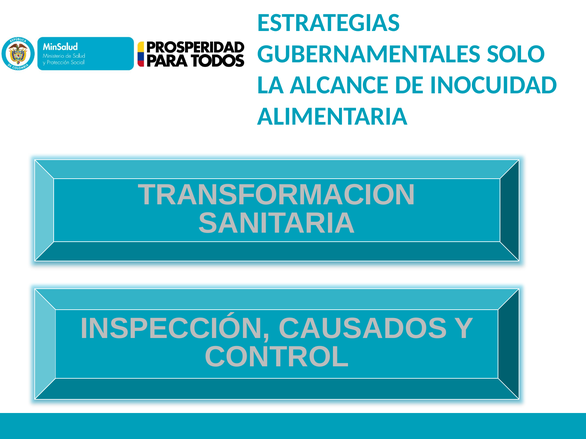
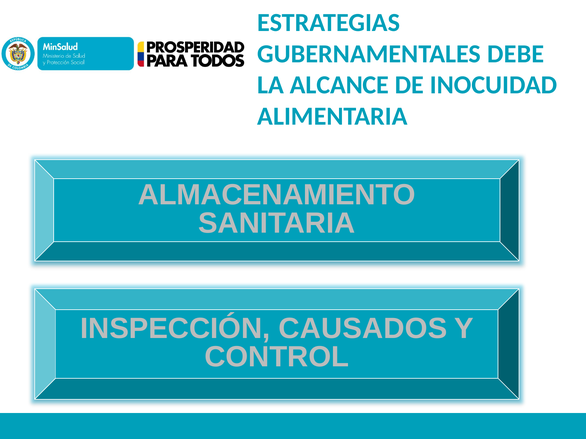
SOLO: SOLO -> DEBE (516, 54)
TRANSFORMACION: TRANSFORMACION -> ALMACENAMIENTO (277, 195)
